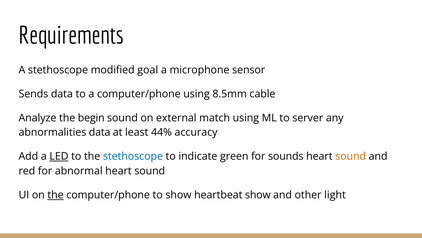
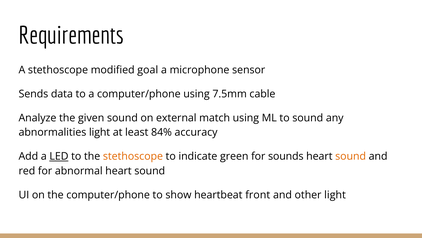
8.5mm: 8.5mm -> 7.5mm (230, 94)
begin: begin -> given (91, 118)
to server: server -> sound (308, 118)
abnormalities data: data -> light (100, 132)
44%: 44% -> 84% (161, 132)
stethoscope colour: blue -> orange (133, 156)
the underline: present -> none (56, 195)
heartbeat show: show -> front (258, 195)
